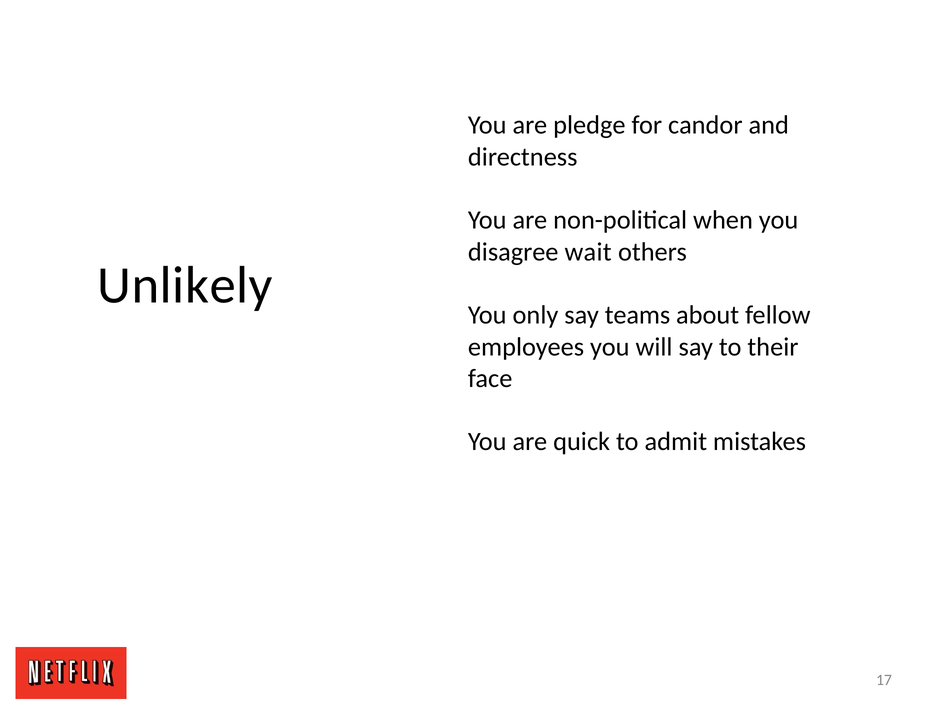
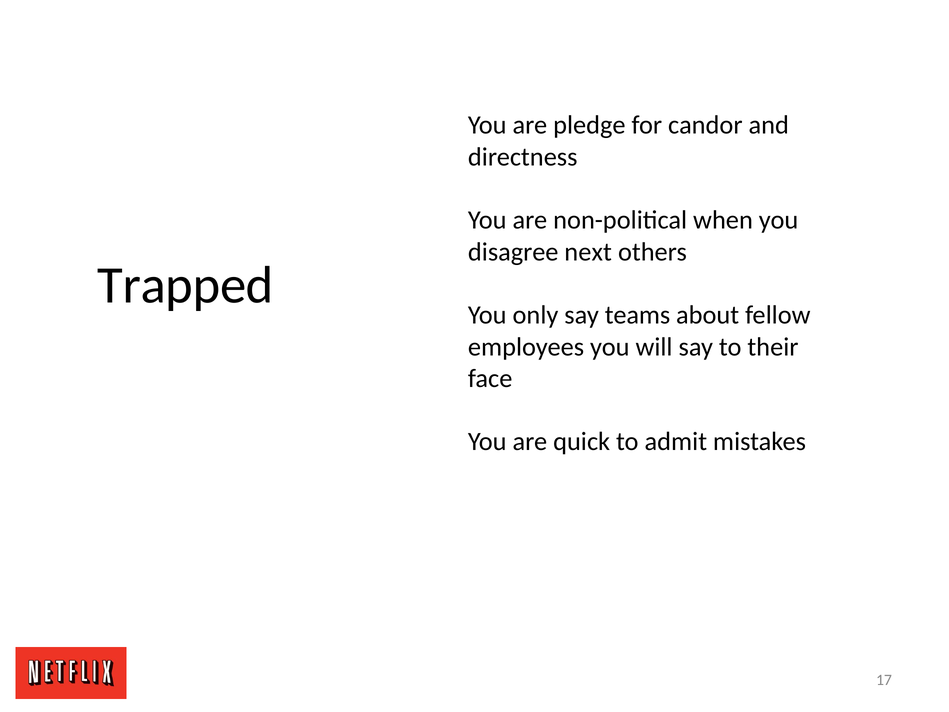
wait: wait -> next (588, 252)
Unlikely: Unlikely -> Trapped (185, 285)
